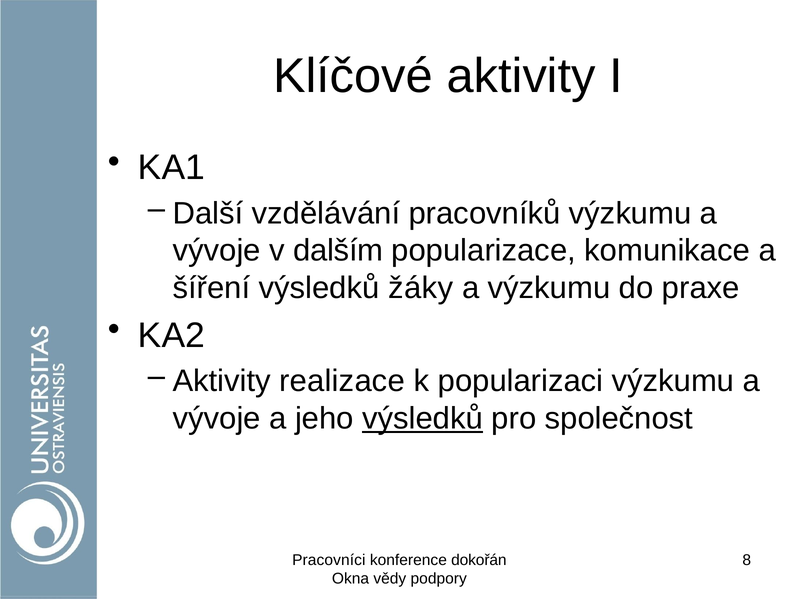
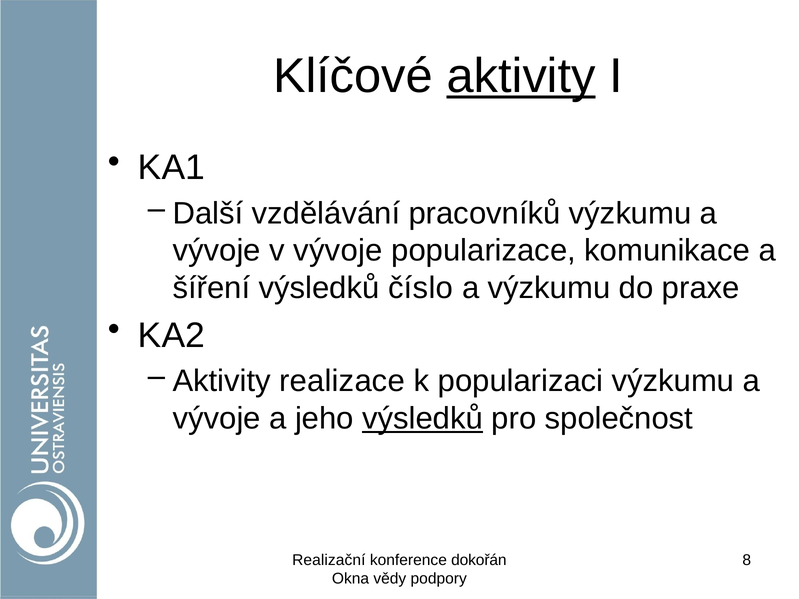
aktivity underline: none -> present (521, 76)
v dalším: dalším -> vývoje (338, 251)
žáky: žáky -> číslo (421, 288)
Pracovníci: Pracovníci -> Realizační (329, 560)
